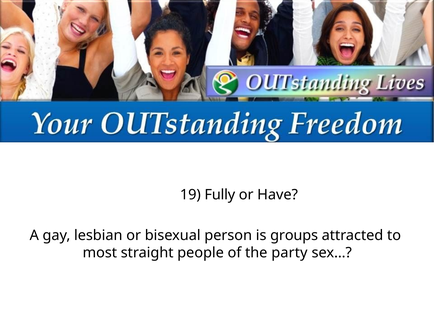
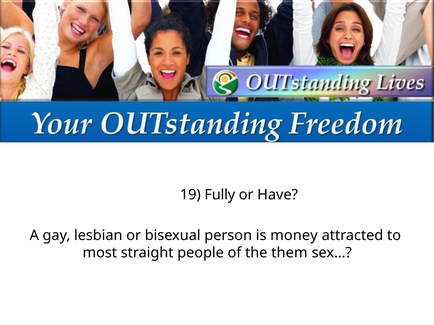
groups: groups -> money (294, 236)
party: party -> them (289, 253)
